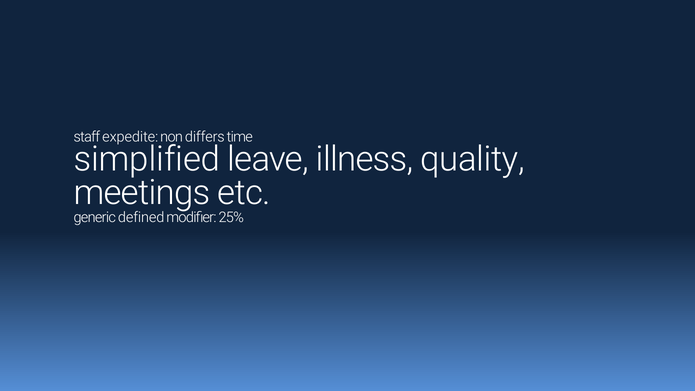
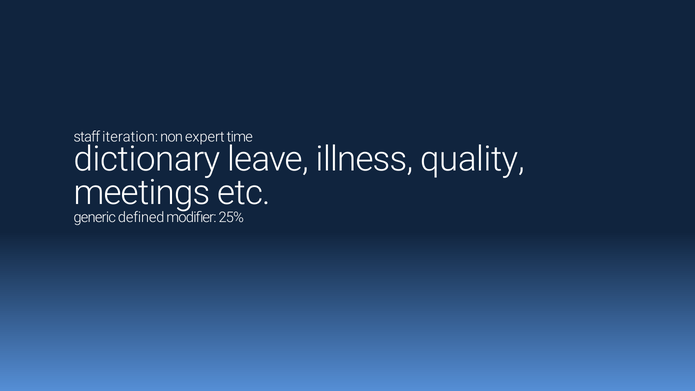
expedite: expedite -> iteration (130, 137)
differs: differs -> expert (205, 137)
simplified: simplified -> dictionary (147, 159)
